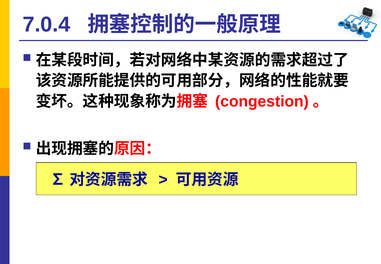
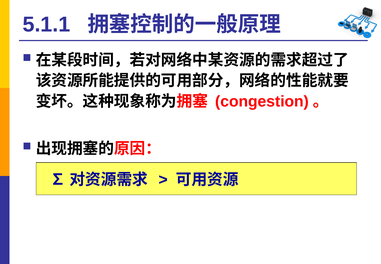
7.0.4: 7.0.4 -> 5.1.1 (46, 25)
